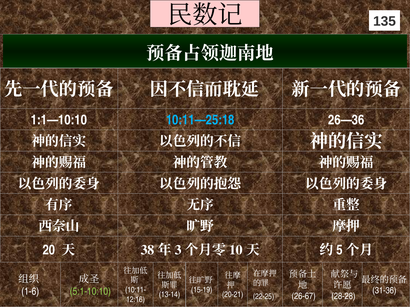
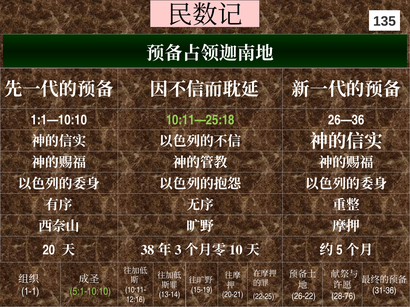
10:11—25:18 colour: light blue -> light green (200, 120)
1-6: 1-6 -> 1-1 (30, 292)
26-67: 26-67 -> 26-22 (304, 297)
28-28: 28-28 -> 28-76 (343, 297)
